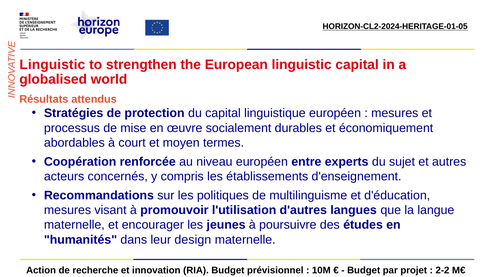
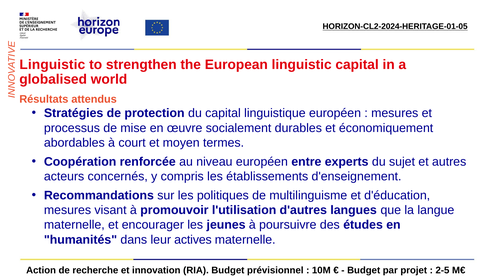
design: design -> actives (193, 239)
2-2: 2-2 -> 2-5 (442, 270)
